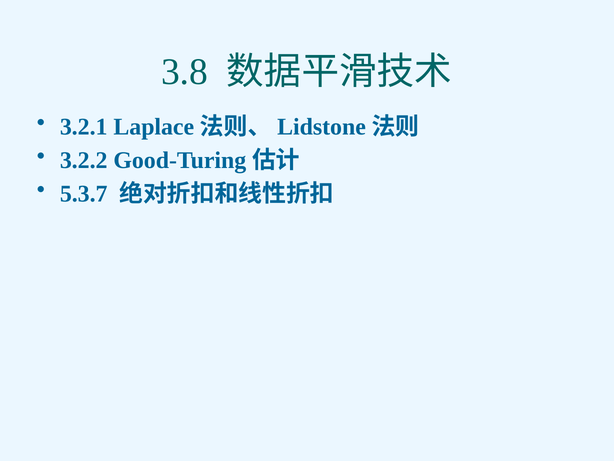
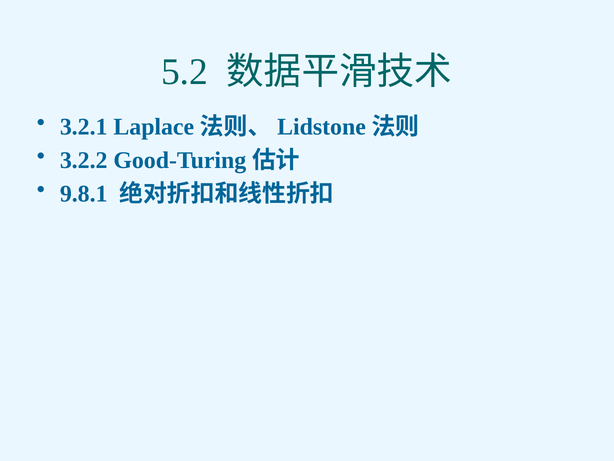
3.8: 3.8 -> 5.2 (185, 72)
5.3.7: 5.3.7 -> 9.8.1 (84, 193)
